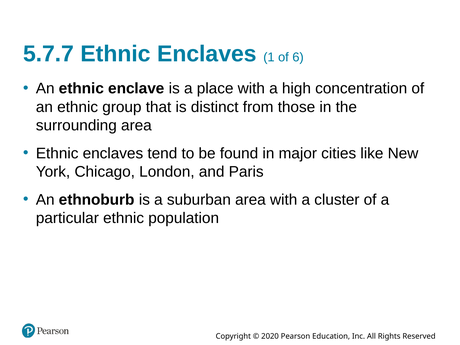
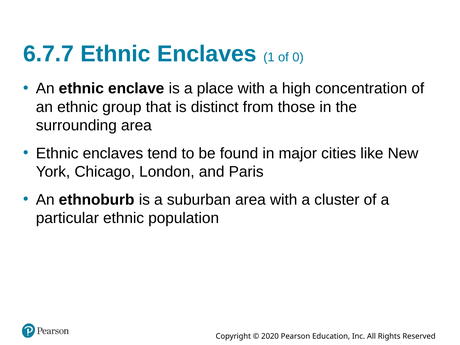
5.7.7: 5.7.7 -> 6.7.7 (49, 54)
6: 6 -> 0 (298, 57)
